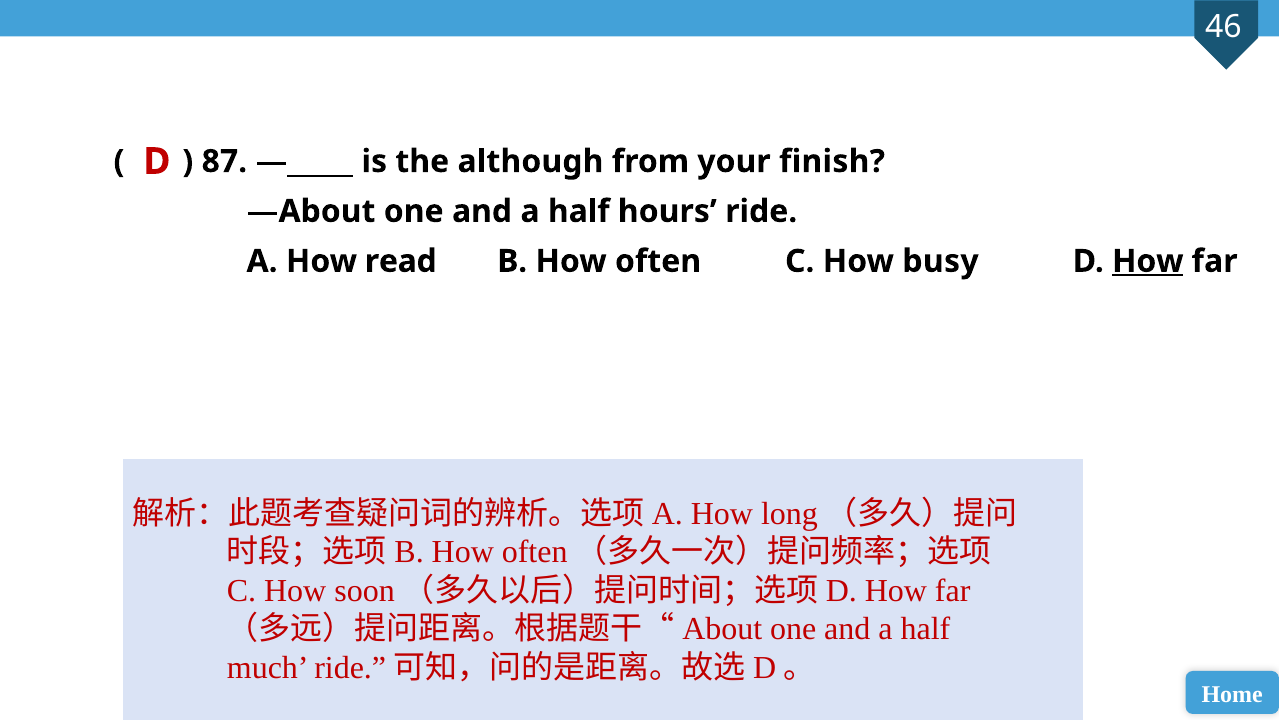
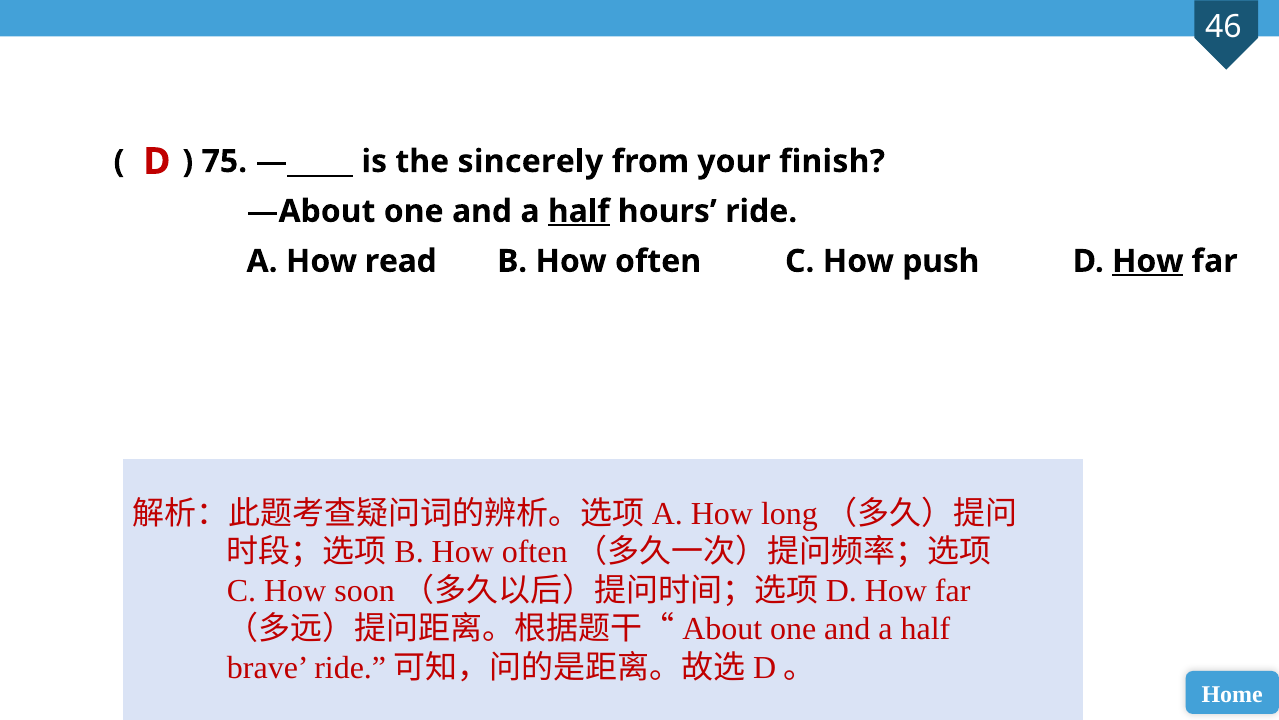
87: 87 -> 75 (224, 161)
although: although -> sincerely (530, 161)
half underline: none -> present (579, 211)
busy: busy -> push (941, 261)
much: much -> brave (268, 667)
